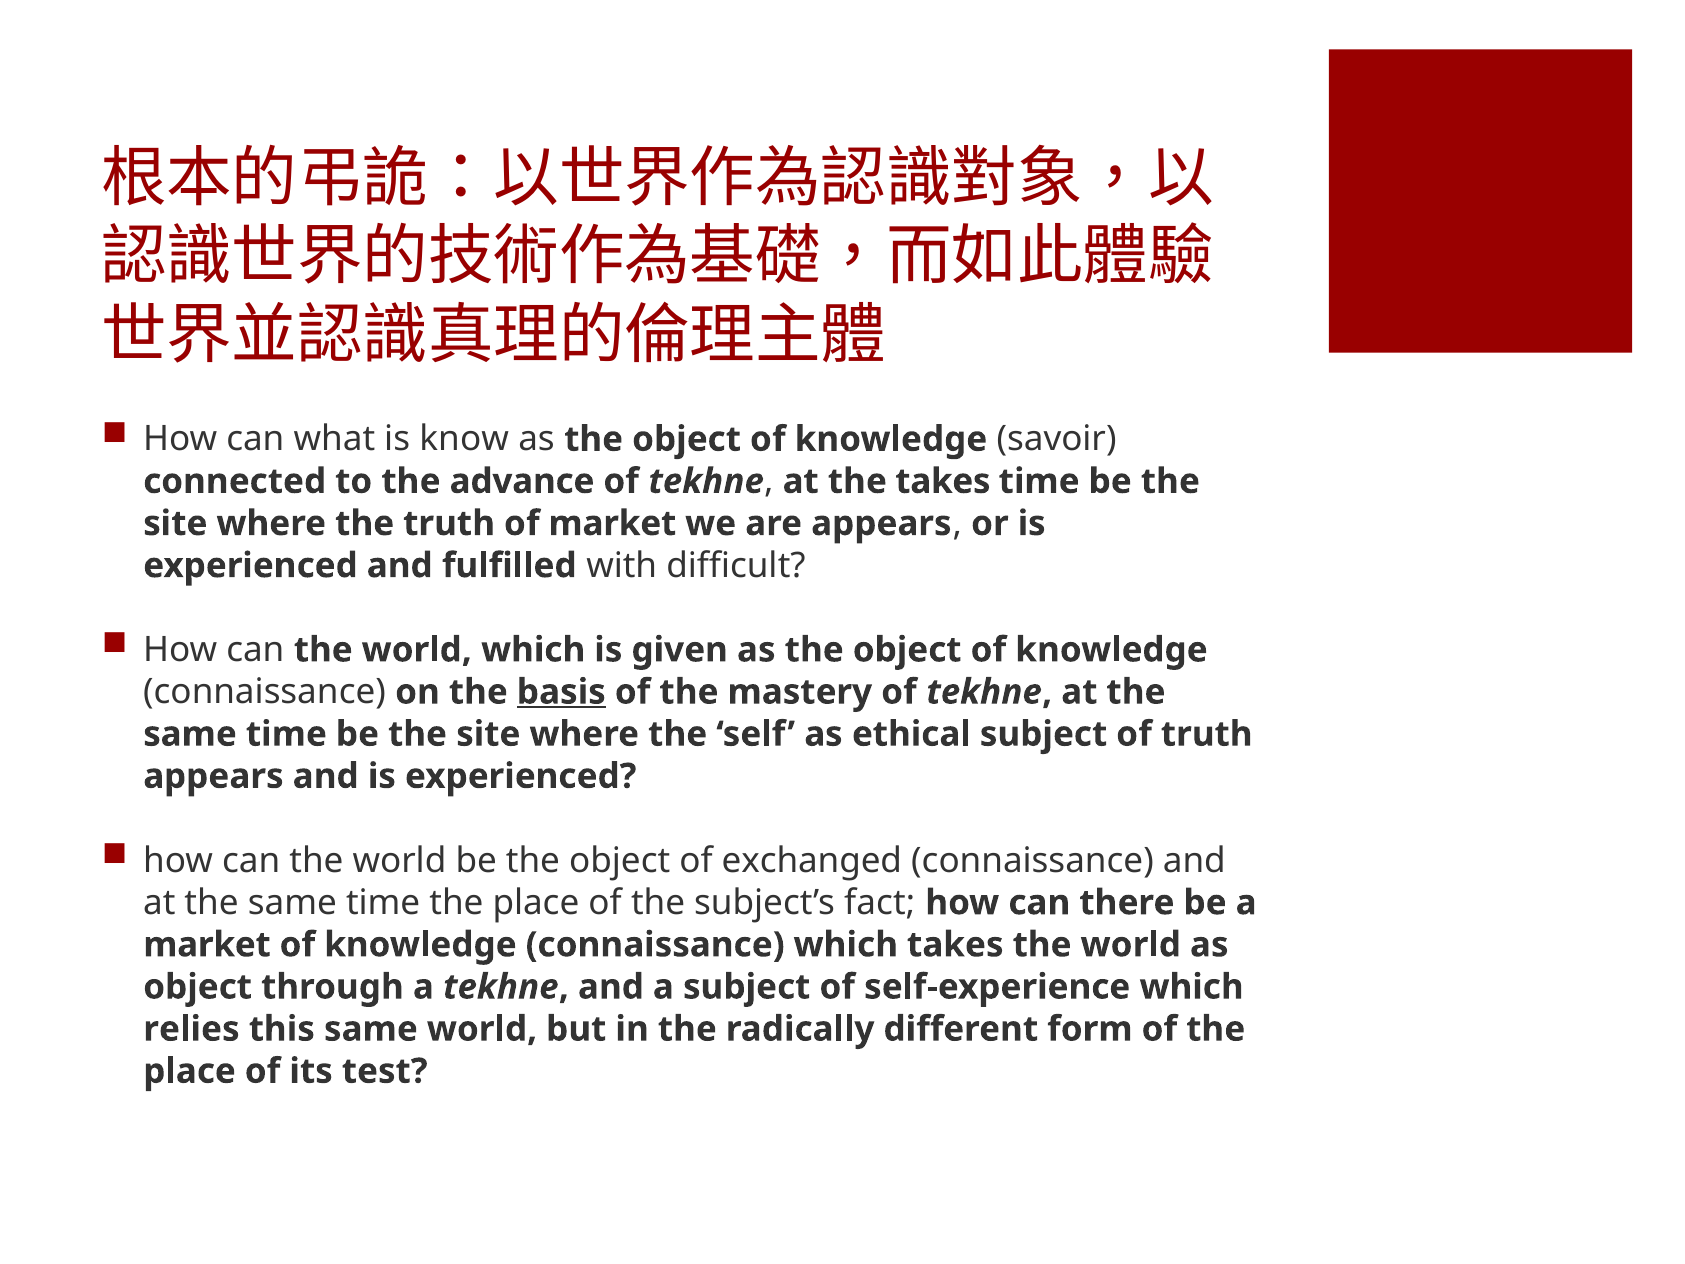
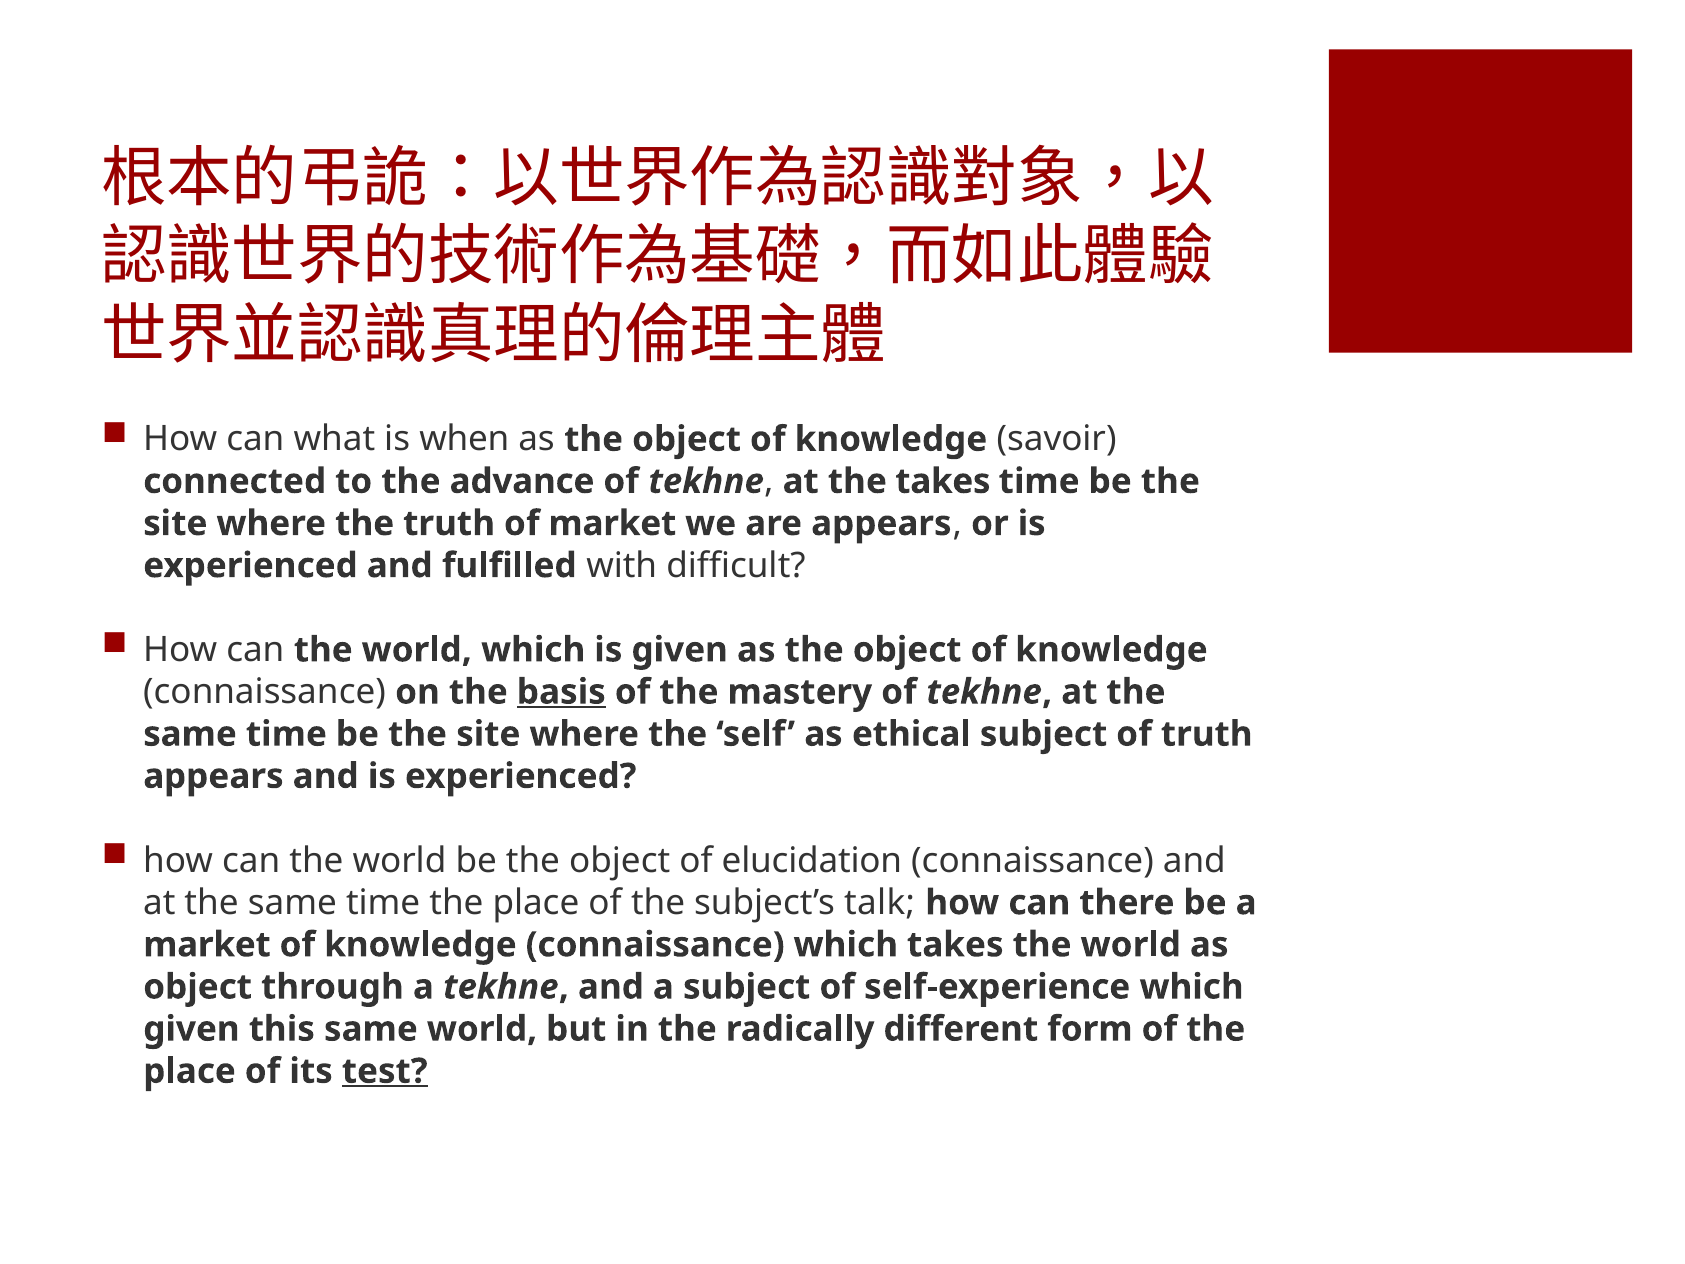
know: know -> when (464, 439)
exchanged: exchanged -> elucidation (812, 860)
fact: fact -> talk (880, 902)
relies: relies -> given (191, 1029)
test underline: none -> present (385, 1071)
